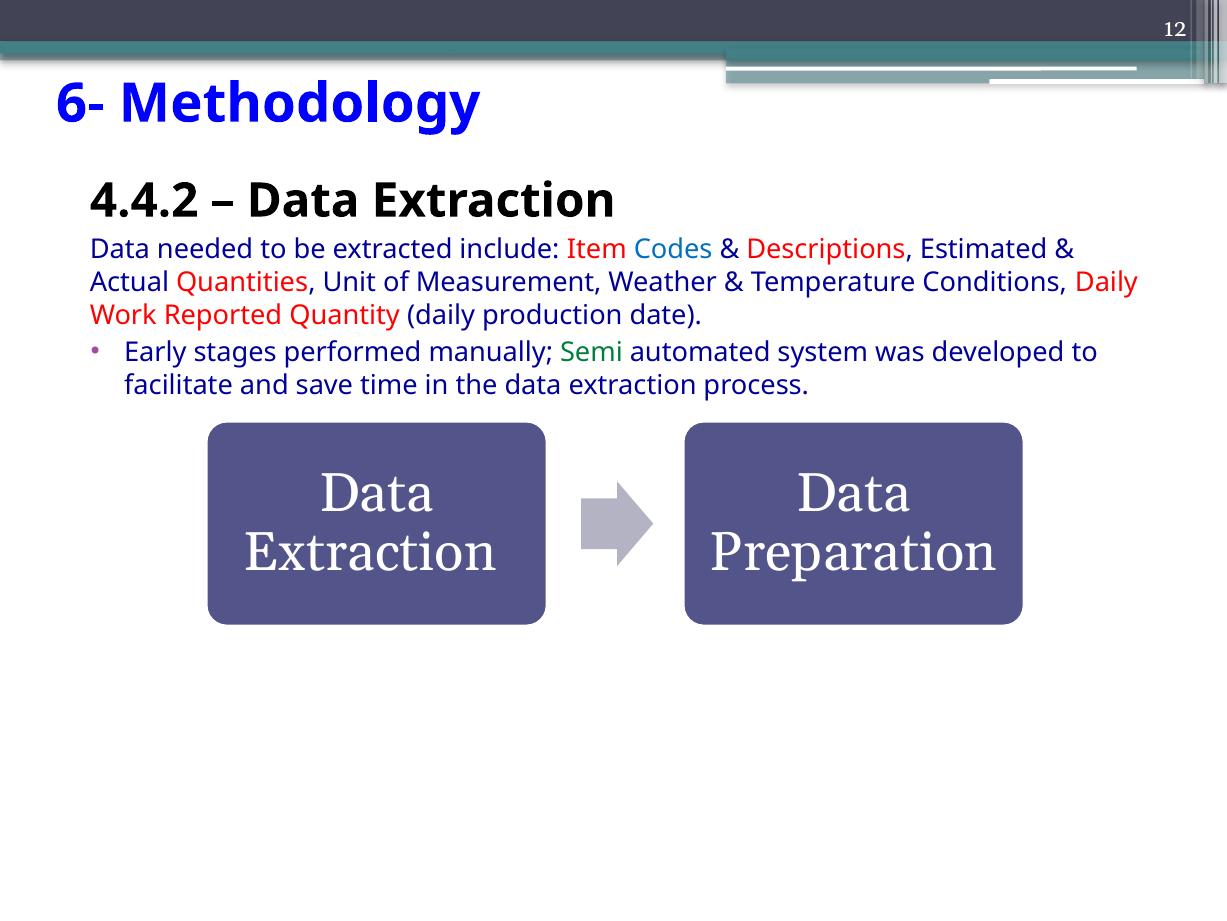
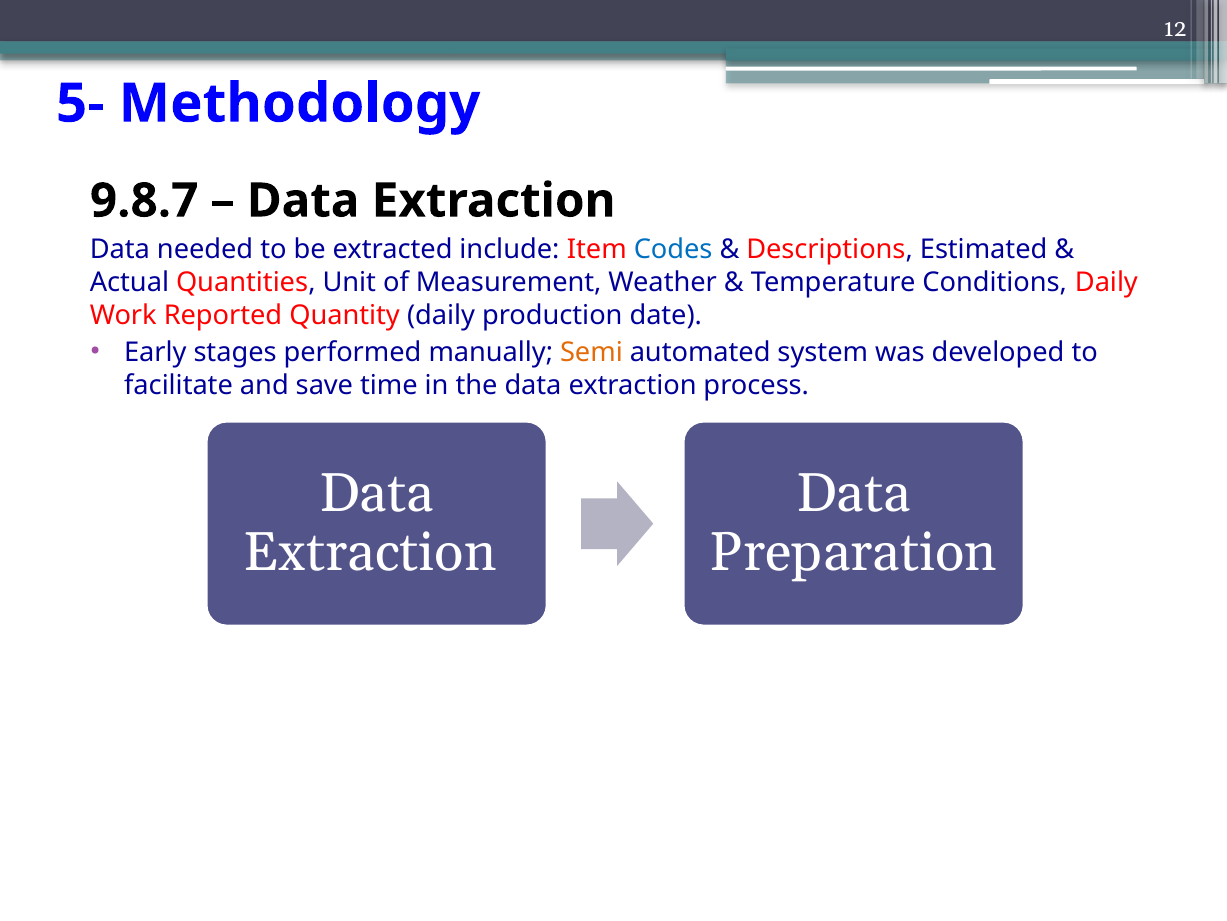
6-: 6- -> 5- (80, 104)
4.4.2: 4.4.2 -> 9.8.7 (144, 201)
Semi colour: green -> orange (591, 353)
